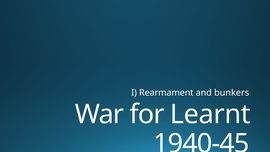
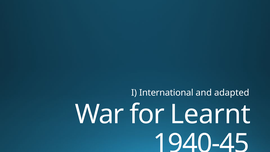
Rearmament: Rearmament -> International (166, 93)
bunkers: bunkers -> adapted (232, 93)
